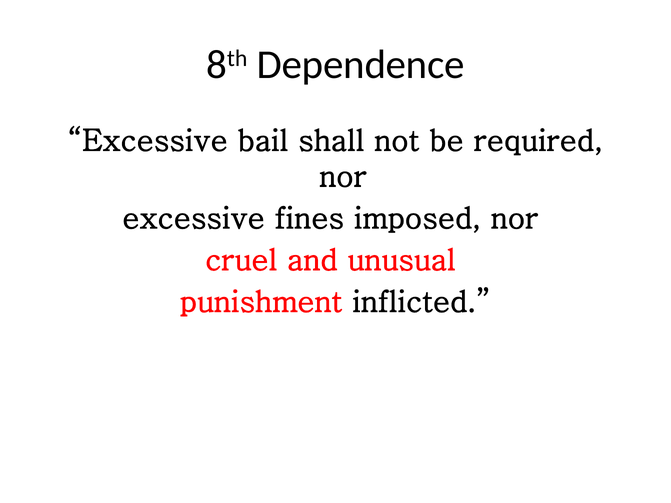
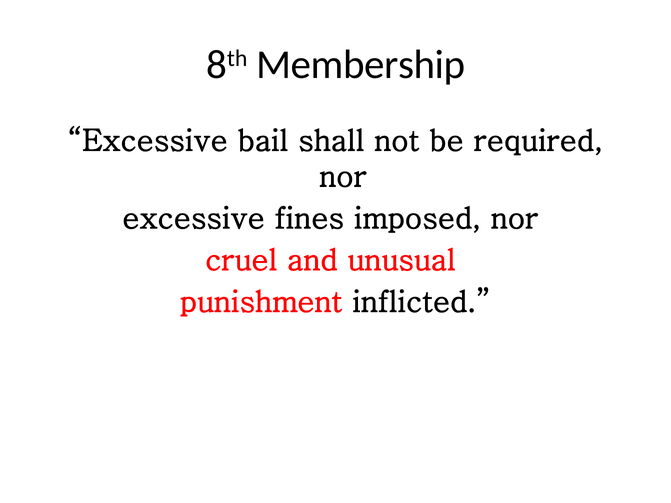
Dependence: Dependence -> Membership (361, 65)
